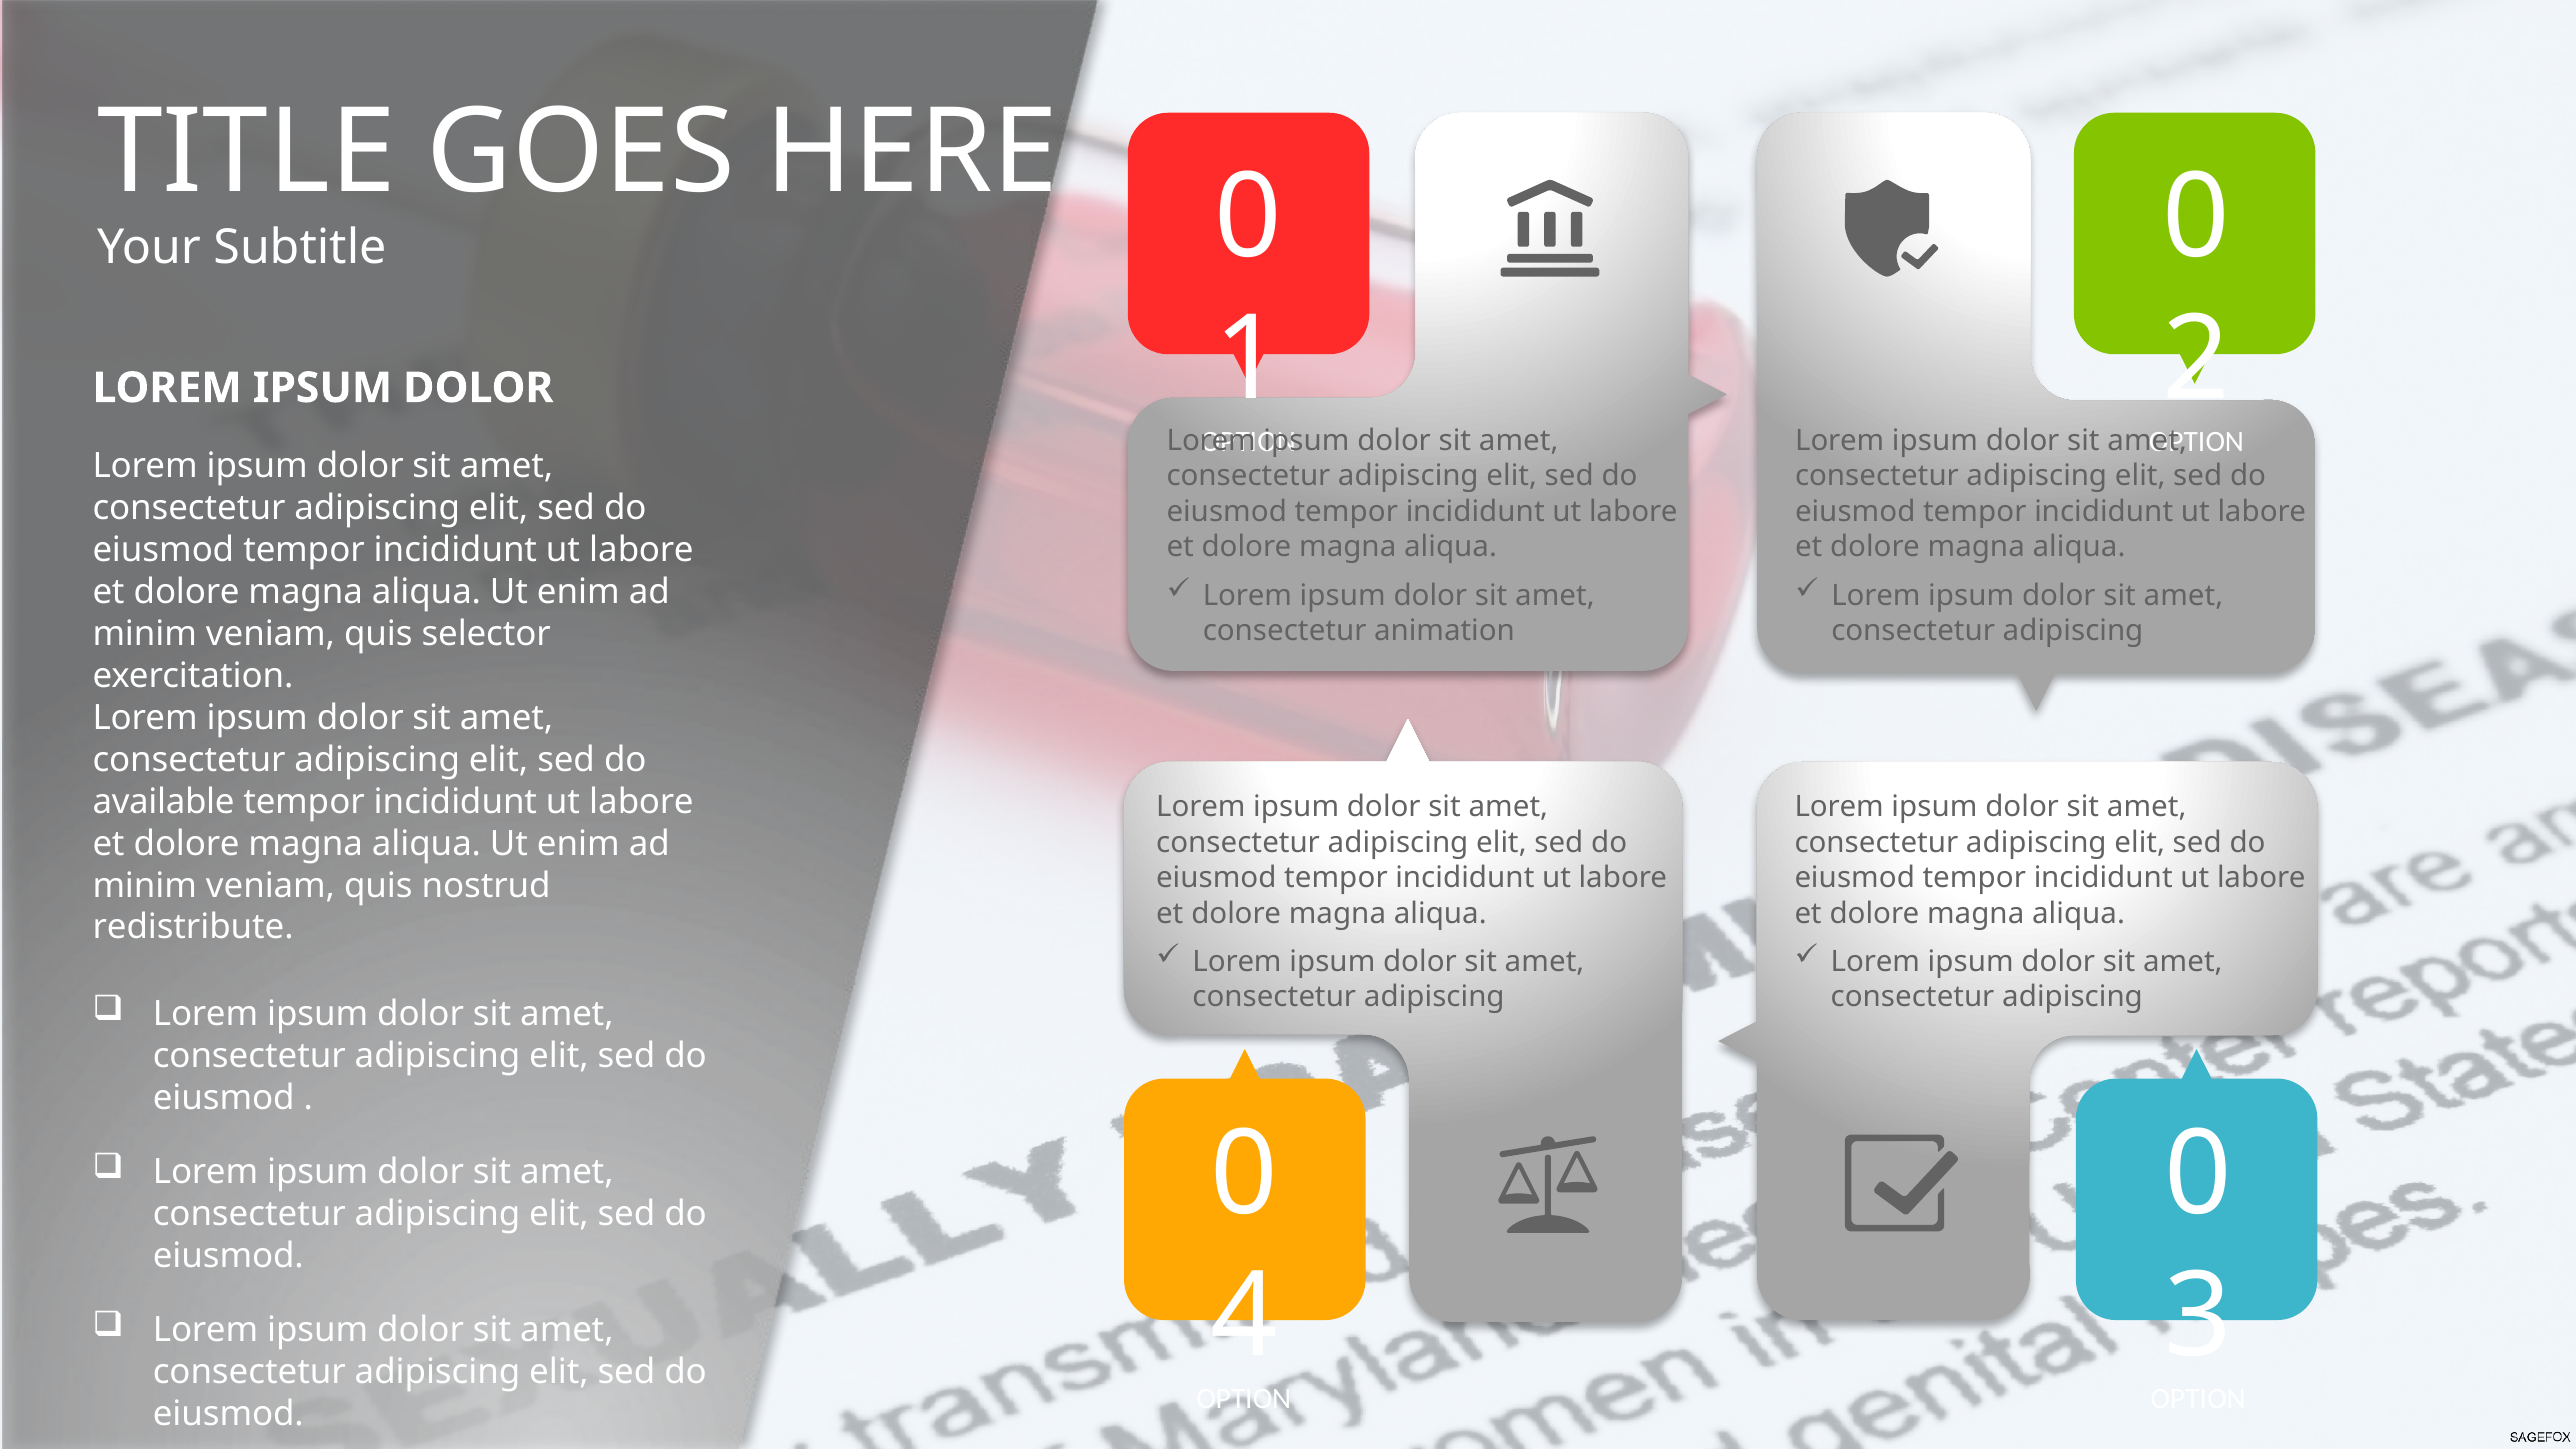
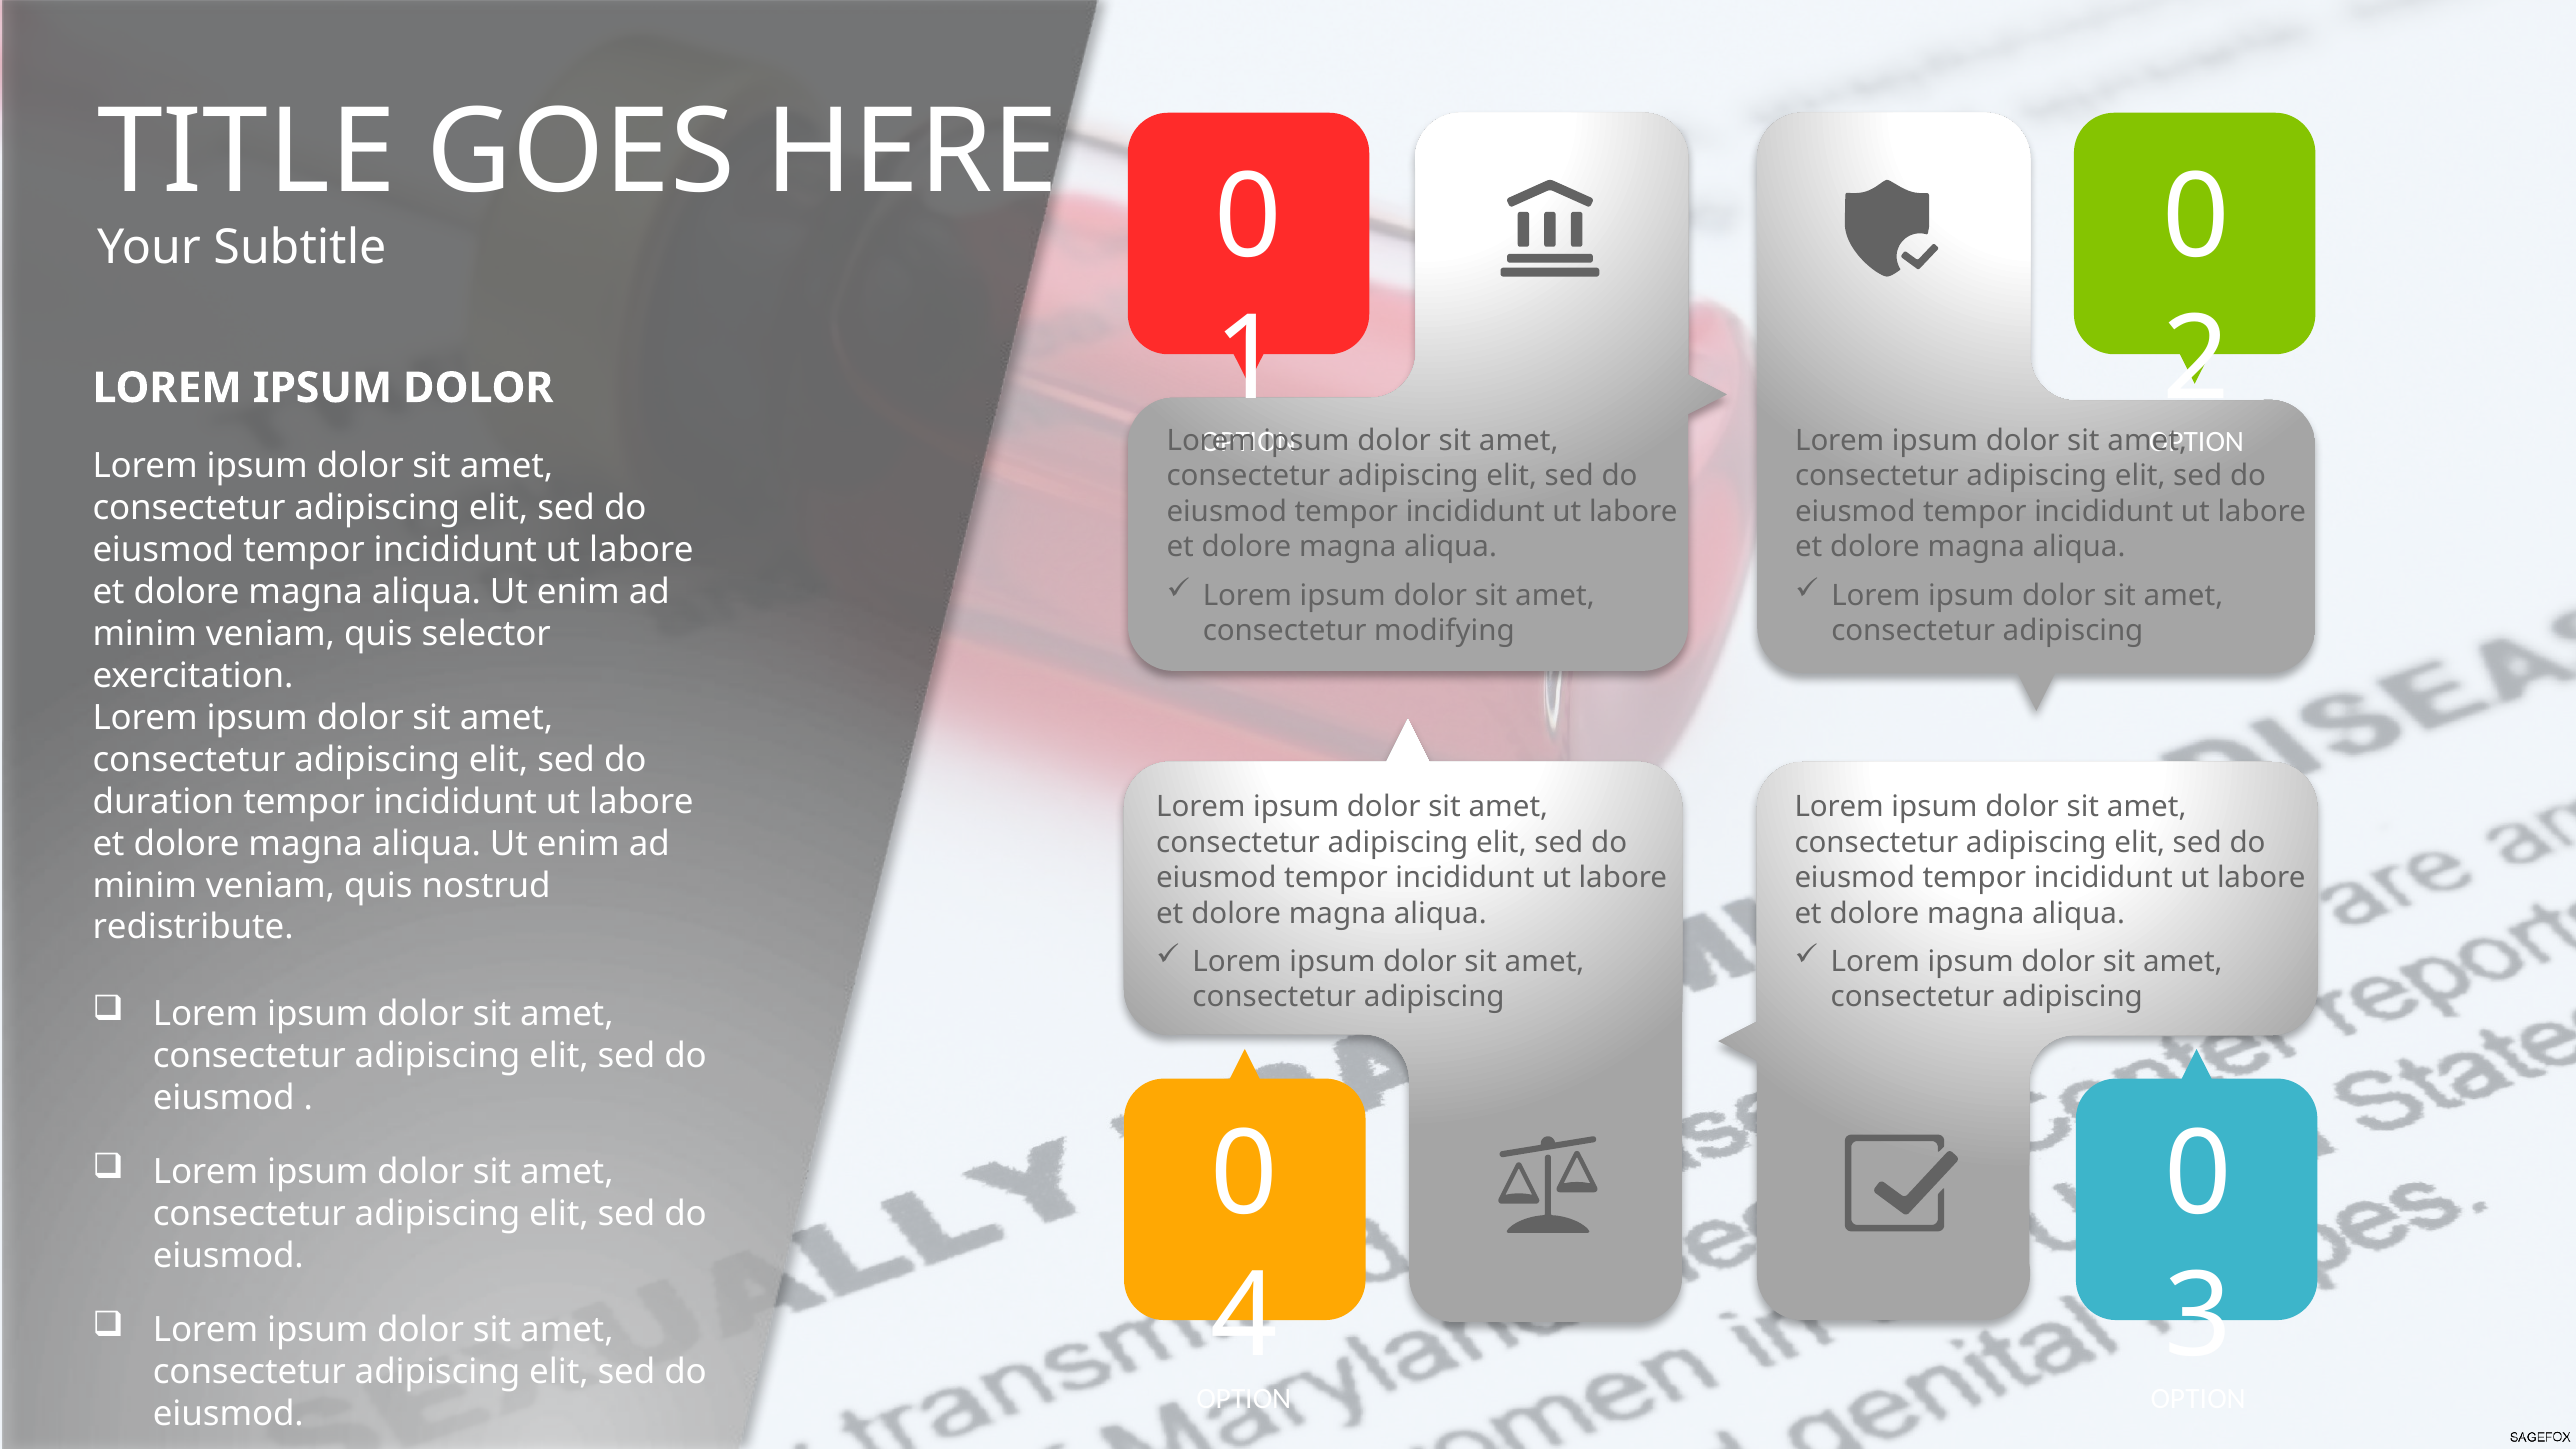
animation: animation -> modifying (1444, 631)
available: available -> duration (163, 802)
